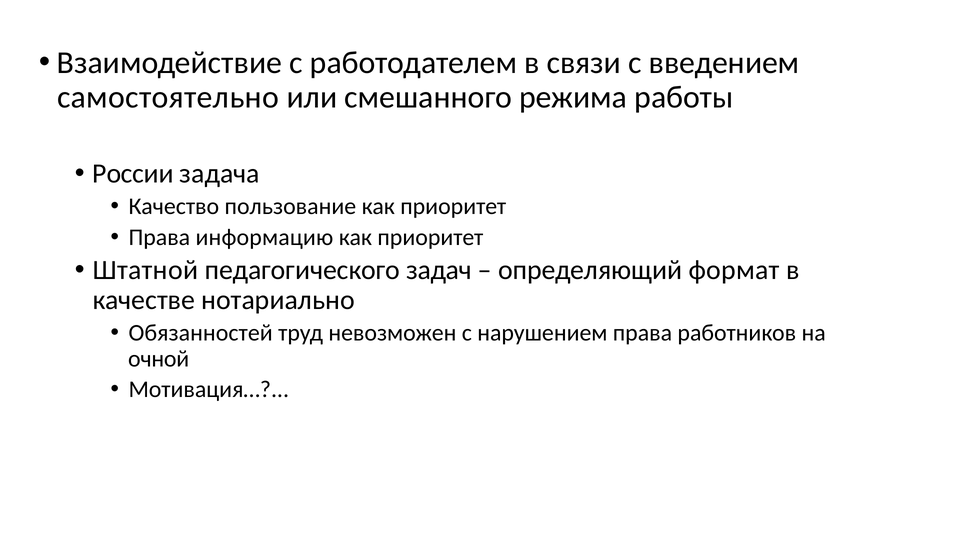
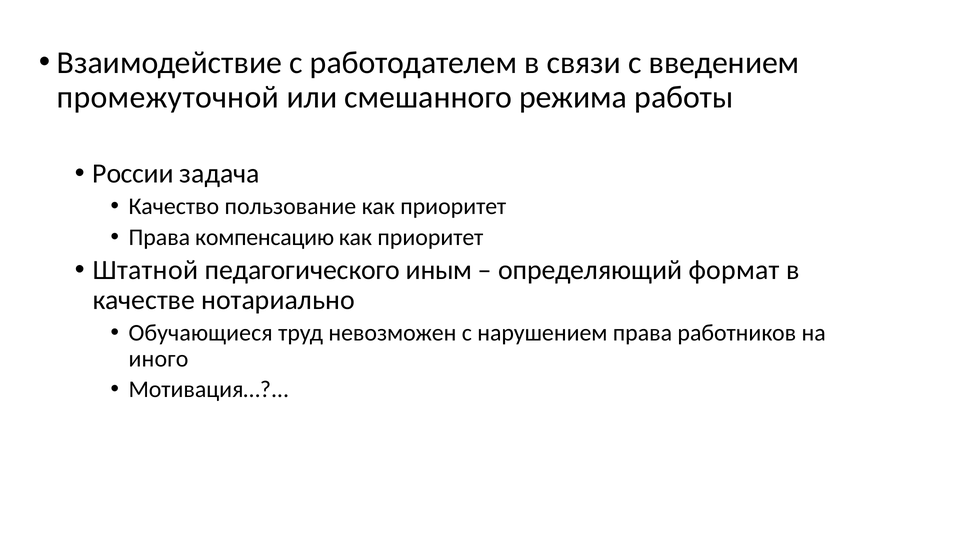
самостоятельно: самостоятельно -> промежуточной (168, 97)
информацию: информацию -> компенсацию (265, 237)
задач: задач -> иным (439, 270)
Обязанностей: Обязанностей -> Обучающиеся (201, 333)
очной: очной -> иного (158, 359)
